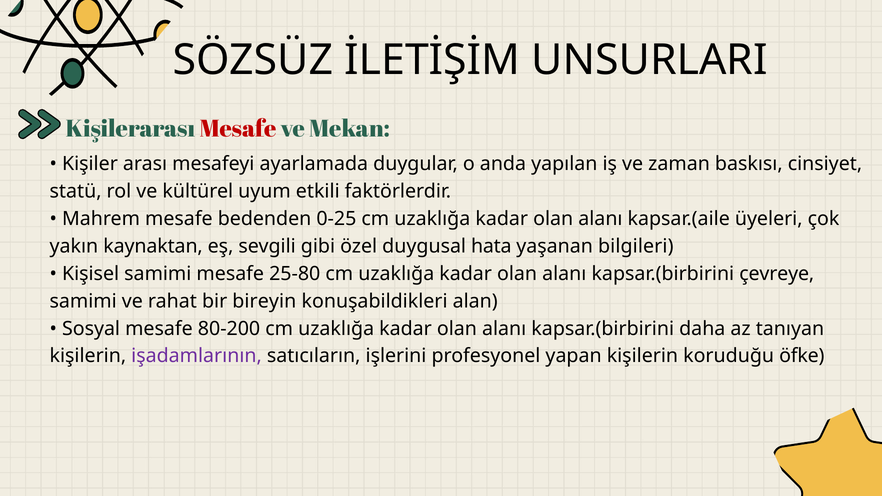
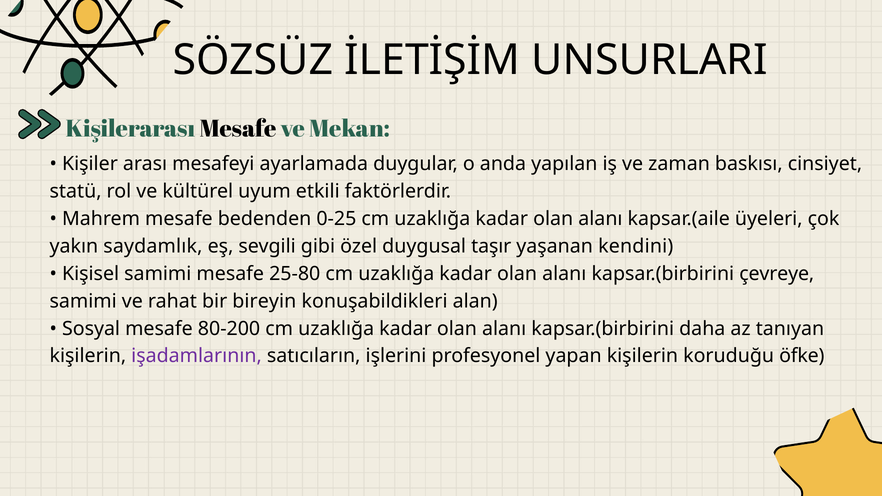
Mesafe colour: red -> black (238, 129)
kaynaktan: kaynaktan -> saydamlık (153, 246)
hata: hata -> taşır (491, 246)
bilgileri: bilgileri -> kendini (636, 246)
